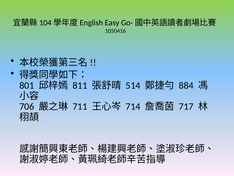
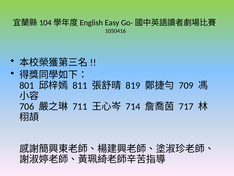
514: 514 -> 819 (133, 85)
884: 884 -> 709 (186, 85)
